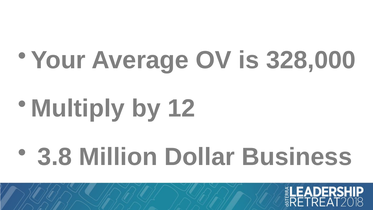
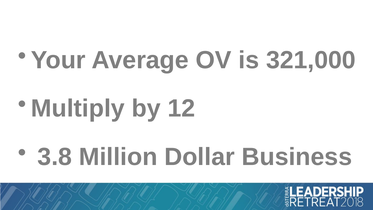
328,000: 328,000 -> 321,000 (311, 60)
